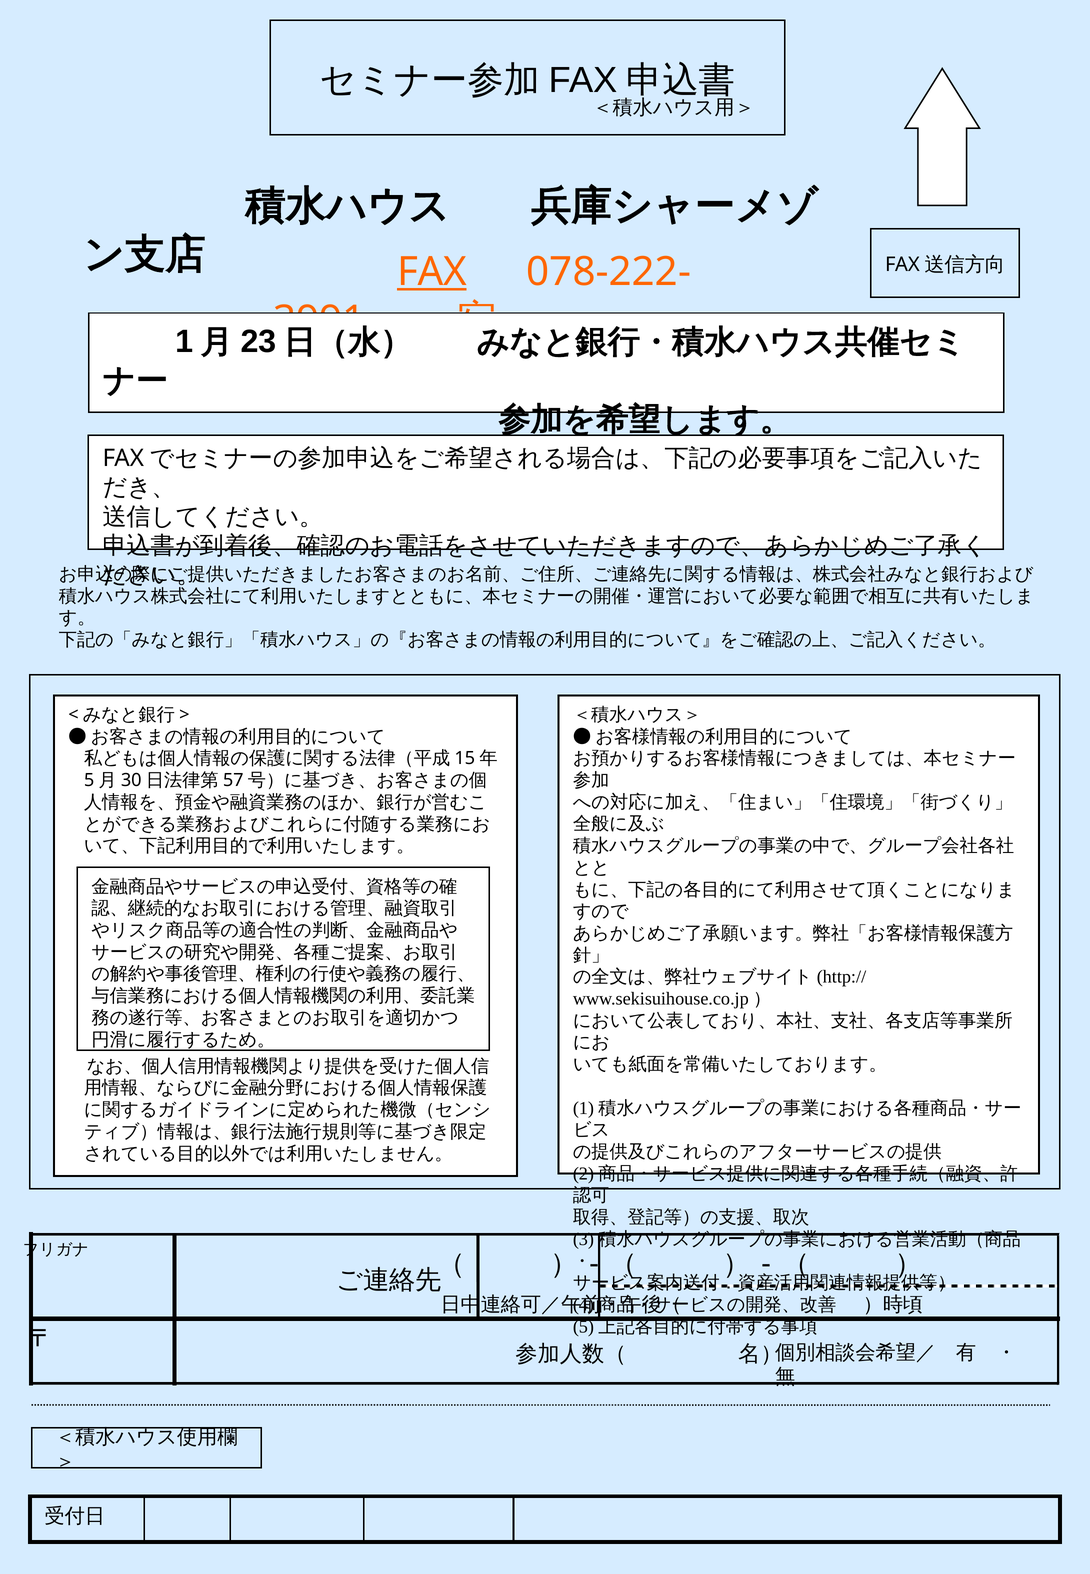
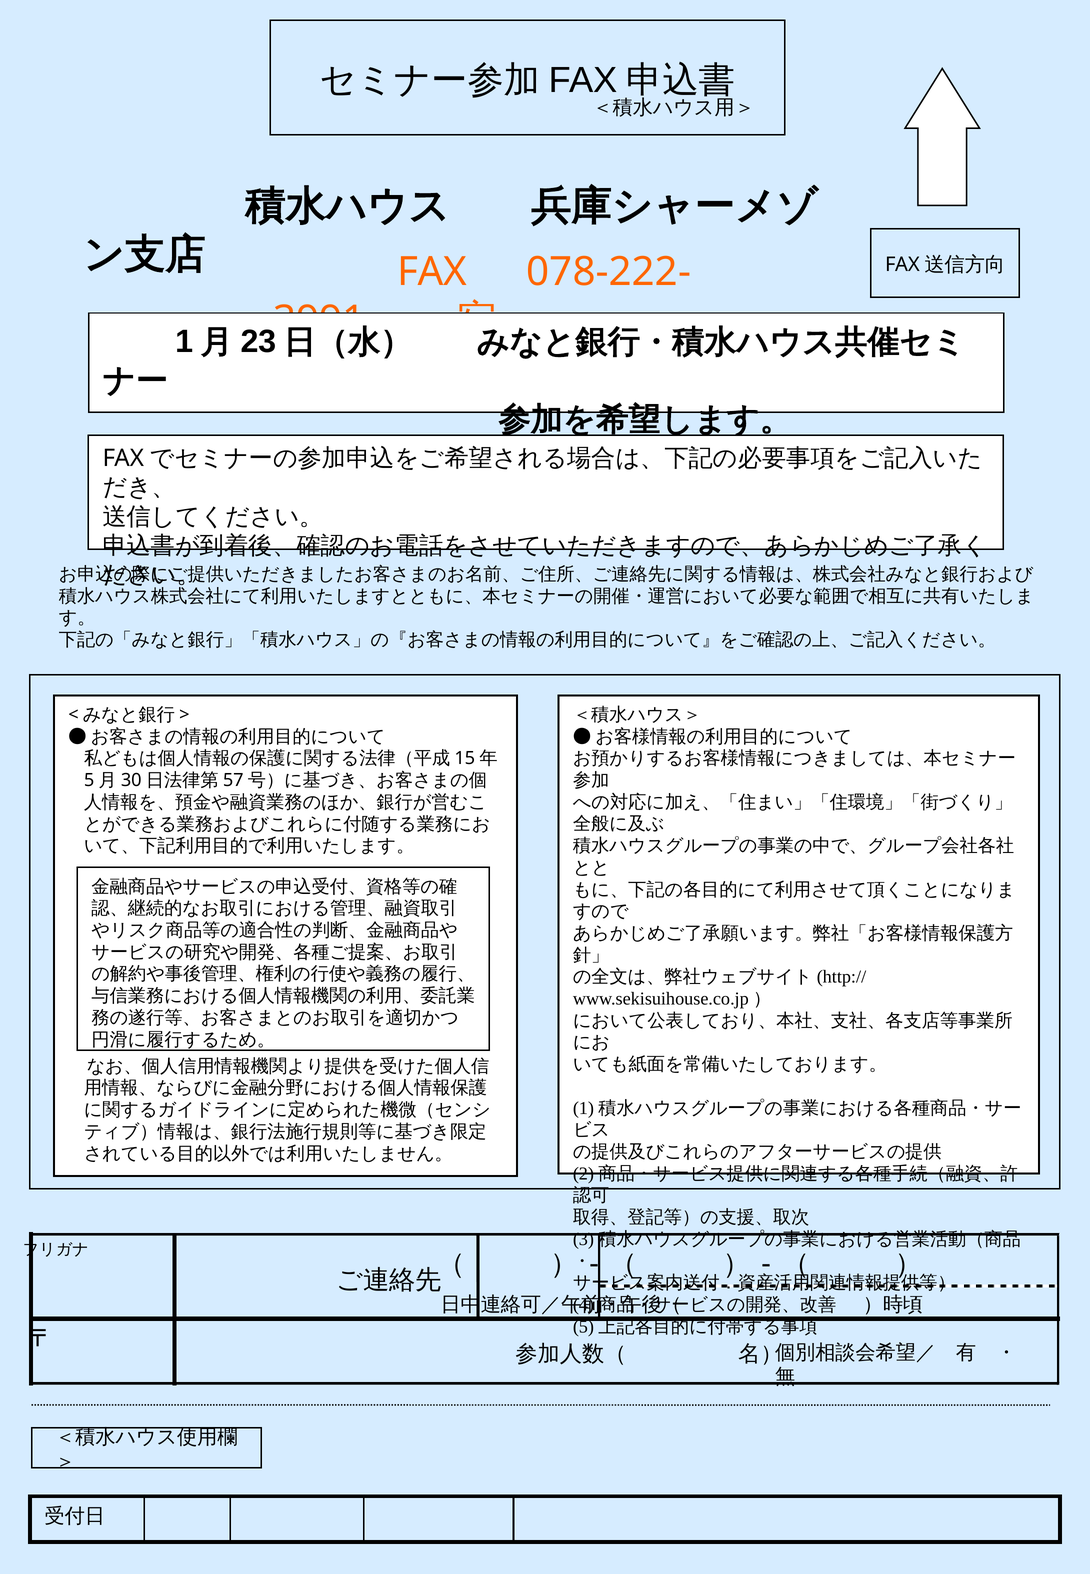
FAX underline: present -> none (432, 272)
